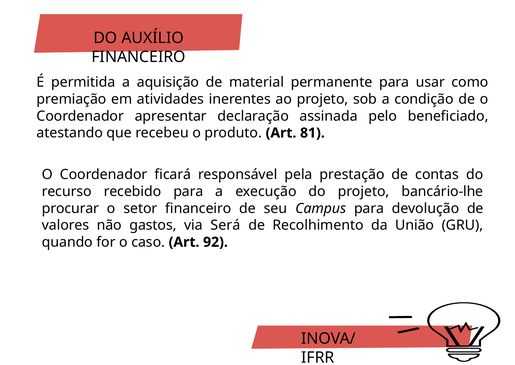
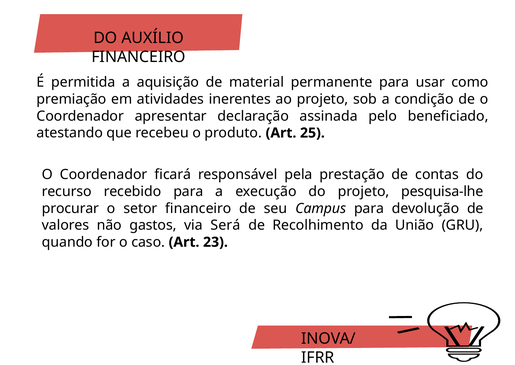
81: 81 -> 25 (312, 133)
bancário-lhe: bancário-lhe -> pesquisa-lhe (442, 192)
92: 92 -> 23 (215, 242)
